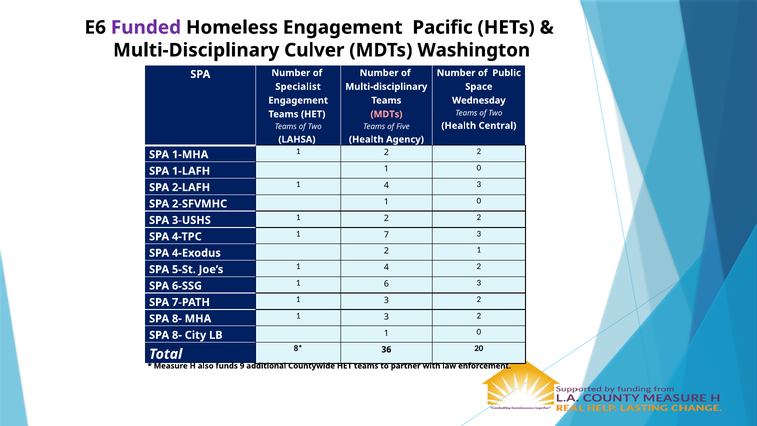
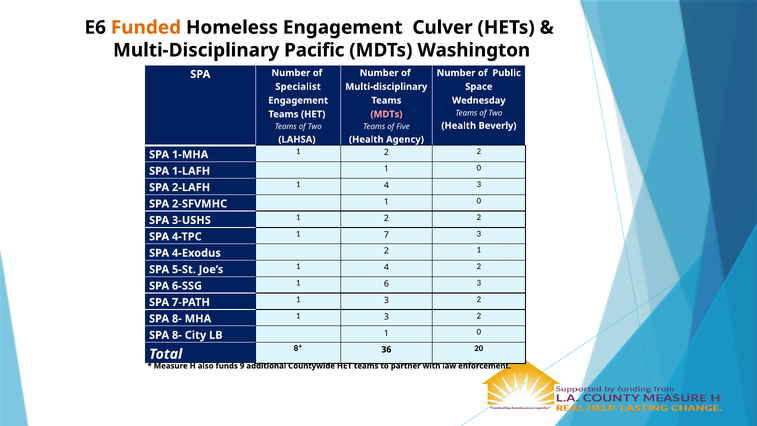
Funded colour: purple -> orange (146, 27)
Pacific: Pacific -> Culver (443, 27)
Culver: Culver -> Pacific (314, 50)
Central: Central -> Beverly (498, 126)
